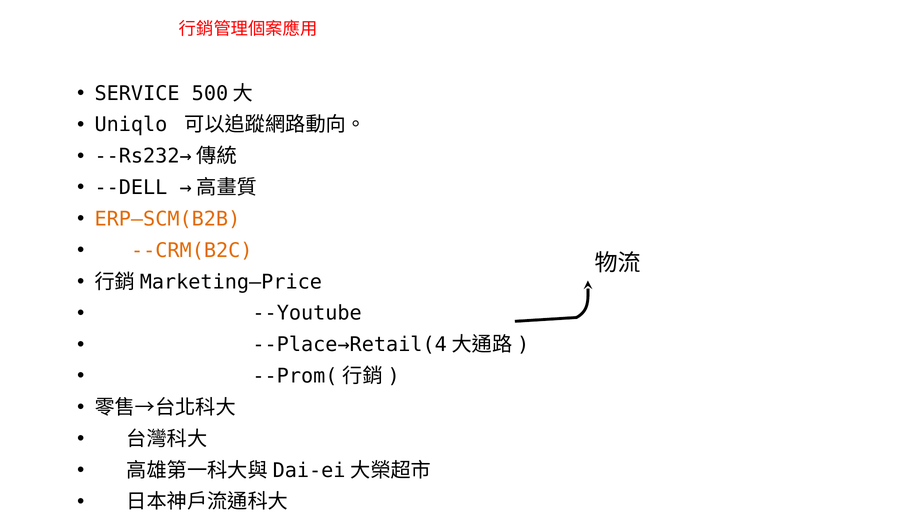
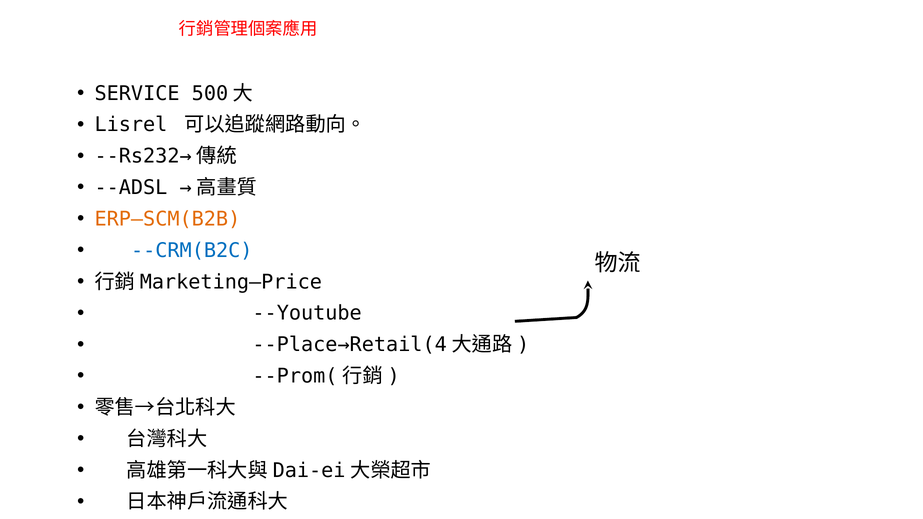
Uniqlo: Uniqlo -> Lisrel (131, 125)
--DELL: --DELL -> --ADSL (131, 188)
--CRM(B2C colour: orange -> blue (192, 251)
